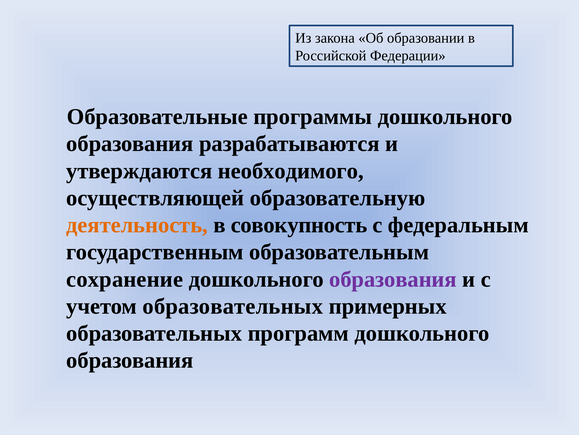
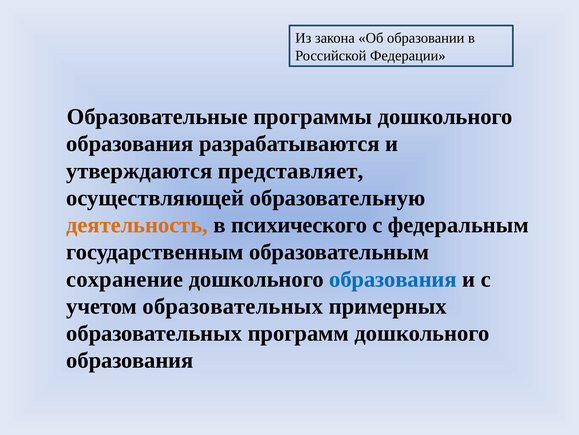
необходимого: необходимого -> представляет (291, 171)
совокупность: совокупность -> психического (299, 225)
образования colour: purple -> blue (393, 279)
